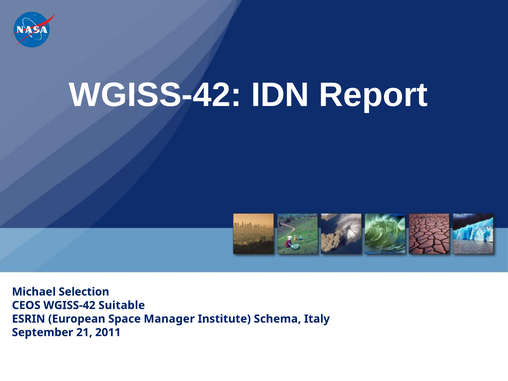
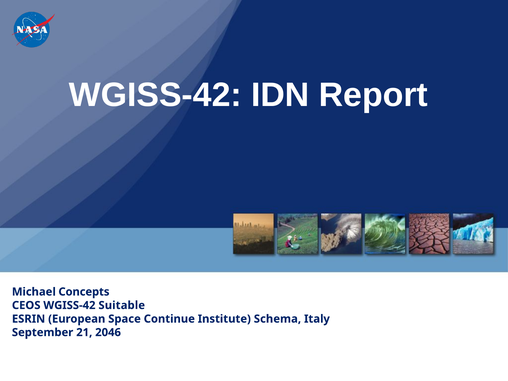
Selection: Selection -> Concepts (84, 292)
Manager: Manager -> Continue (169, 319)
2011: 2011 -> 2046 (108, 332)
